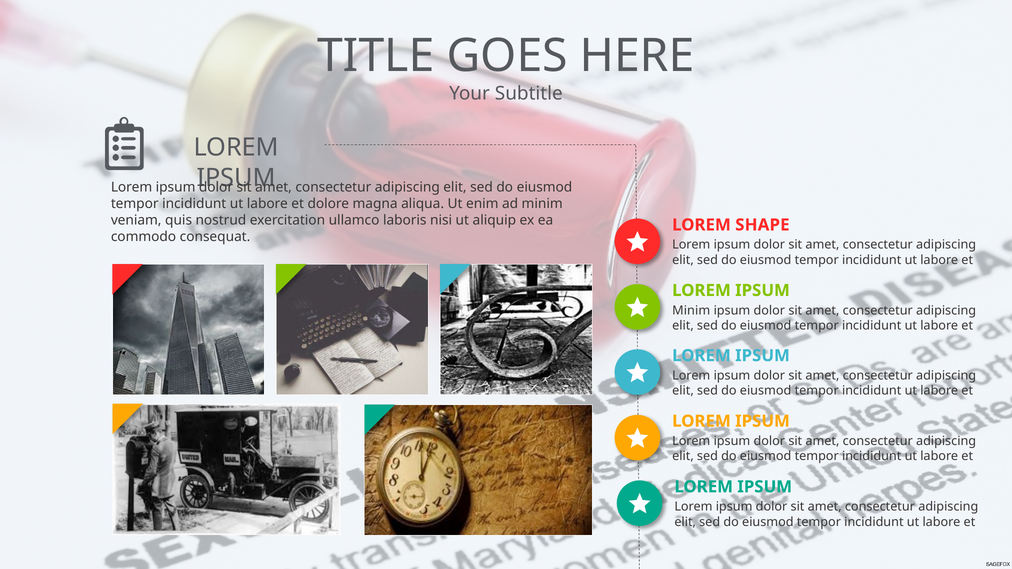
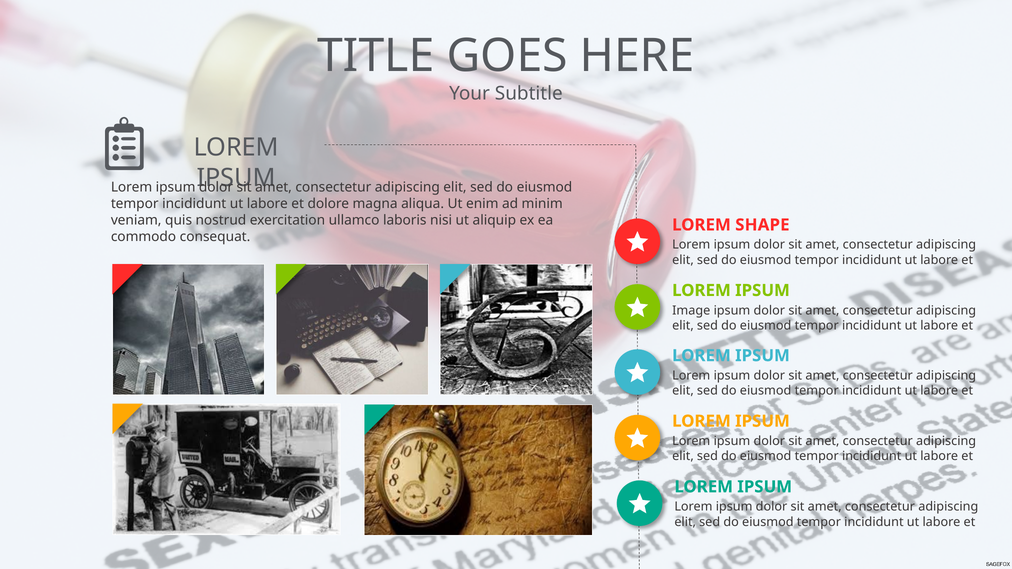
Minim: Minim -> Image (691, 311)
